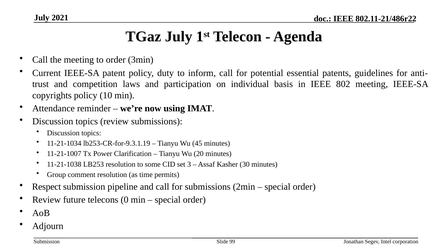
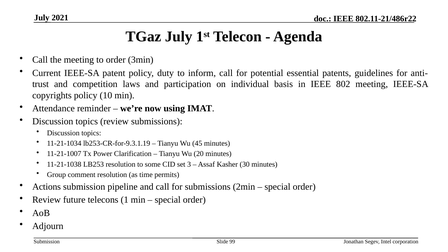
Respect: Respect -> Actions (47, 187)
0: 0 -> 1 (125, 200)
